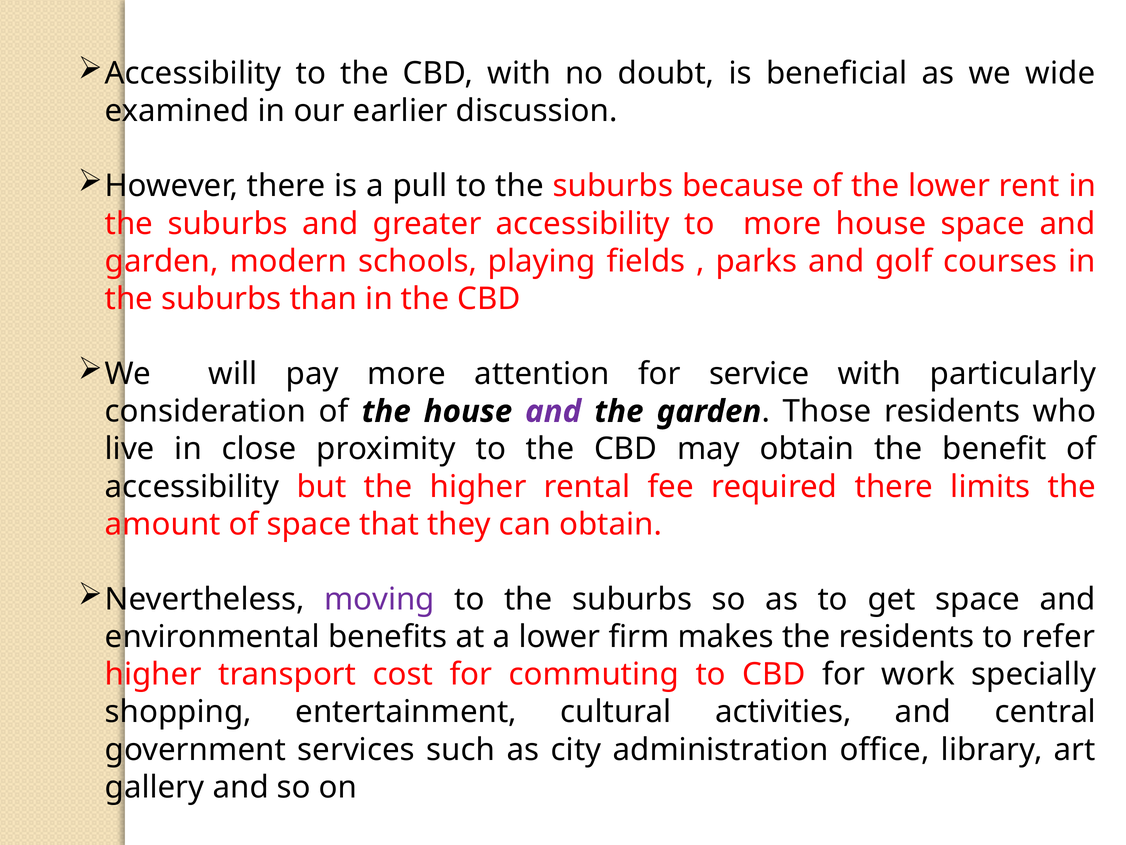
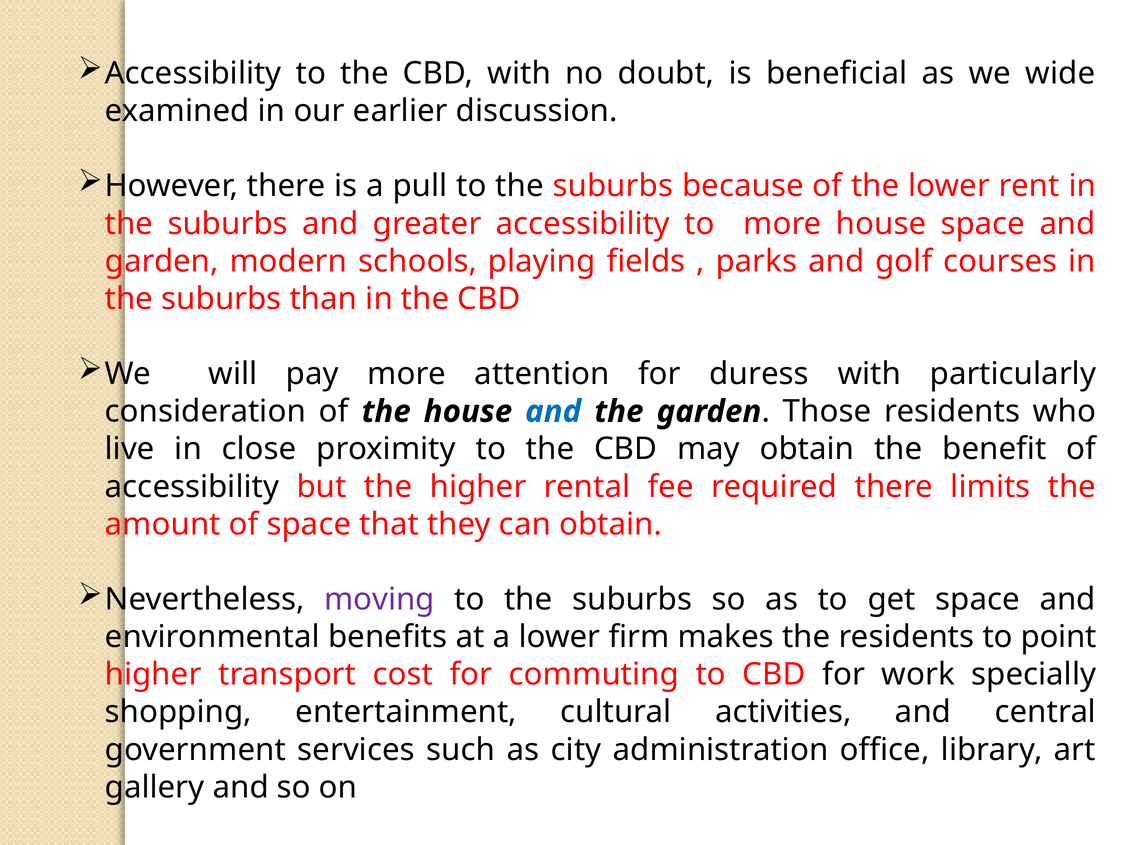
service: service -> duress (759, 374)
and colour: purple -> blue (553, 411)
refer: refer -> point (1059, 637)
